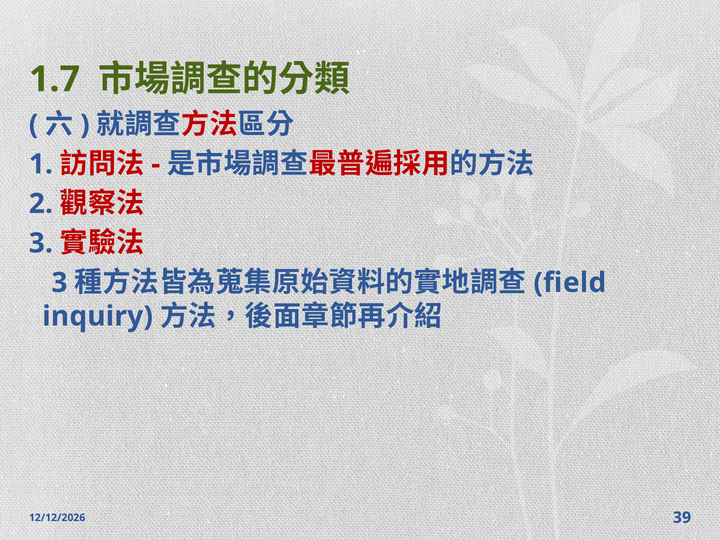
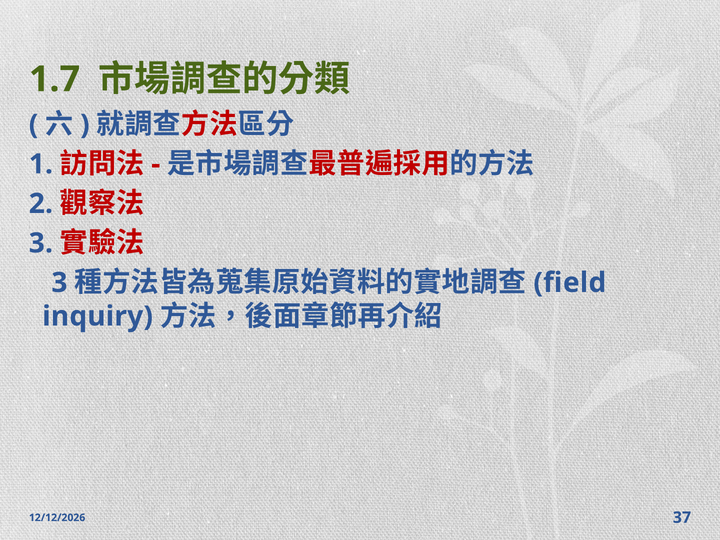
39: 39 -> 37 (682, 518)
